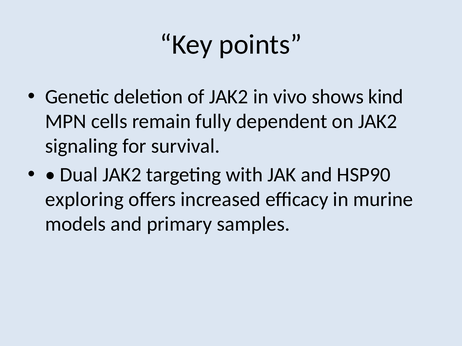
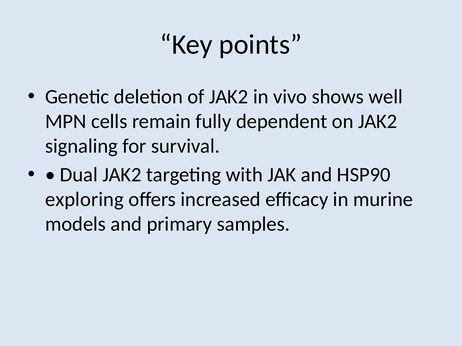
kind: kind -> well (386, 97)
